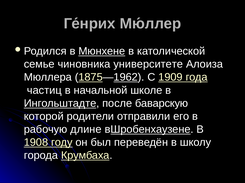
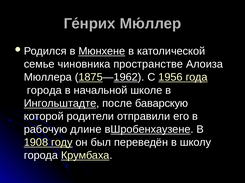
университете: университете -> пространстве (148, 64)
1909: 1909 -> 1956 (170, 78)
частиц: частиц -> города (44, 91)
